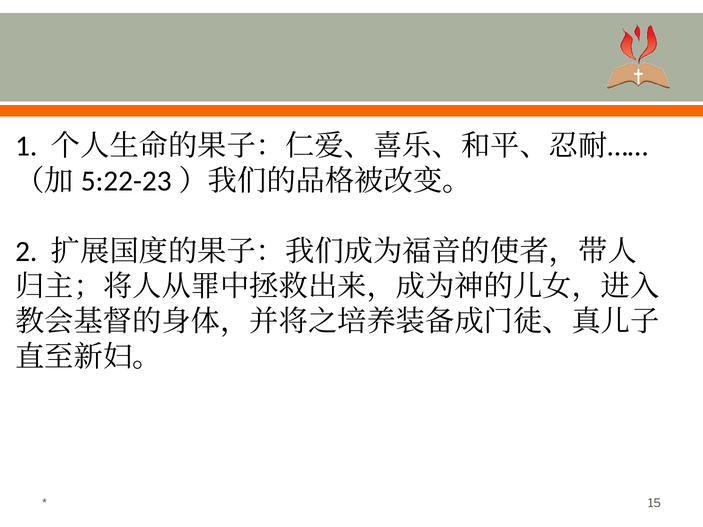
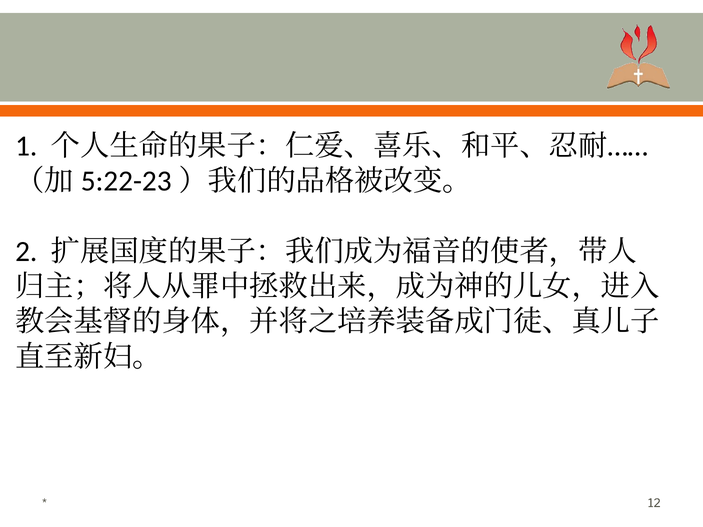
15: 15 -> 12 (654, 503)
